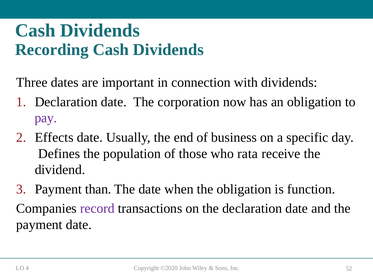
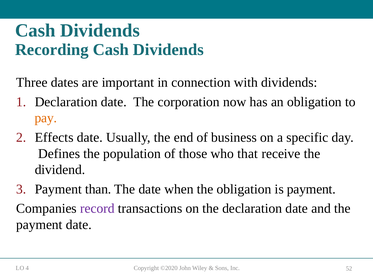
pay colour: purple -> orange (46, 118)
rata: rata -> that (248, 153)
is function: function -> payment (311, 189)
